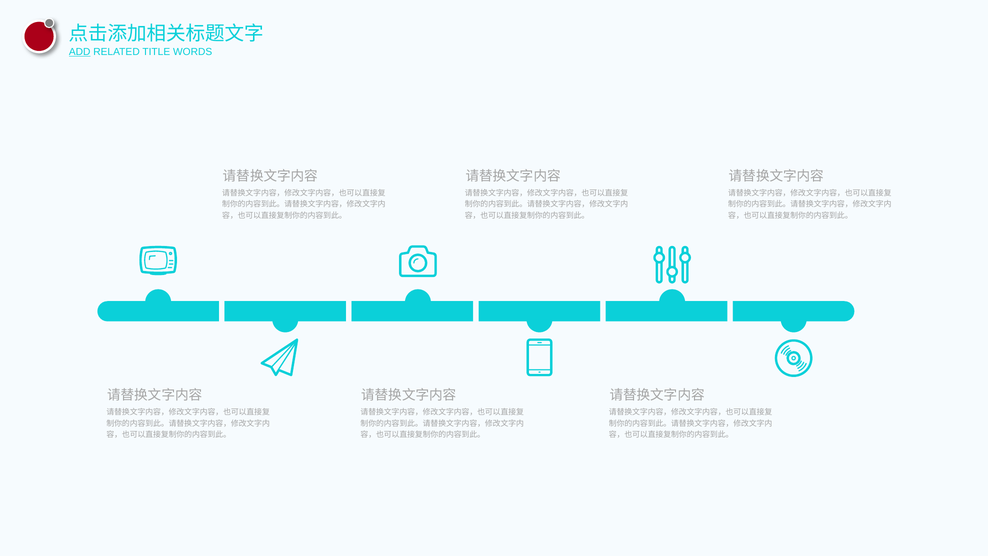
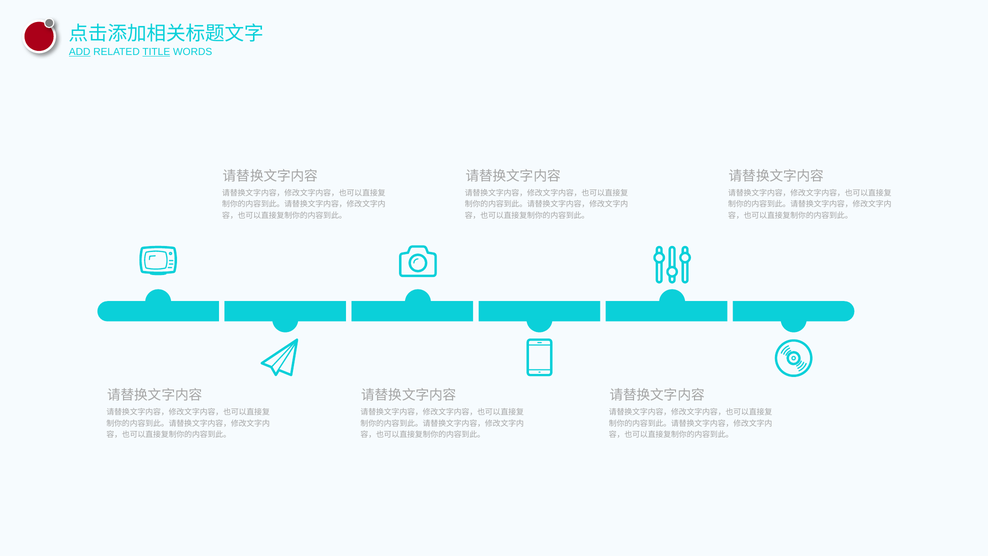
TITLE underline: none -> present (156, 52)
